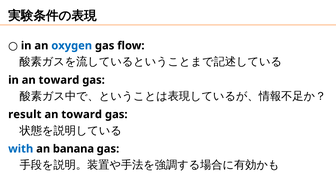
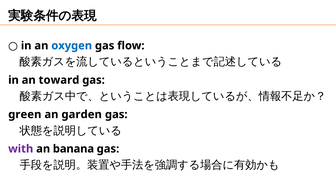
result: result -> green (25, 114)
toward: toward -> garden (82, 114)
with colour: blue -> purple (21, 149)
